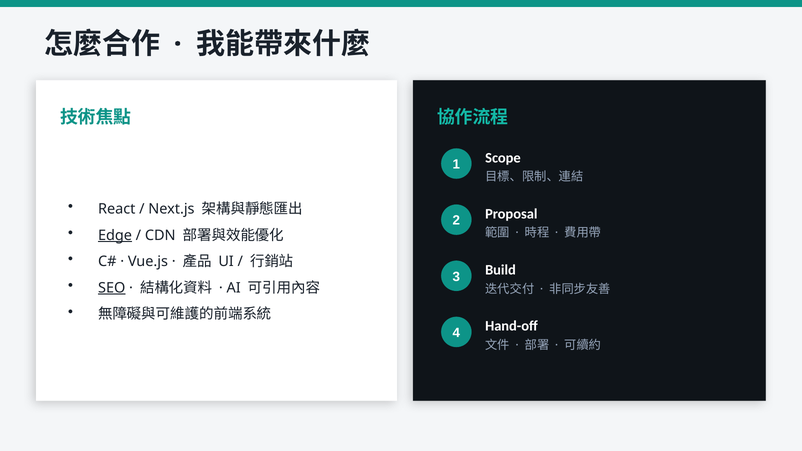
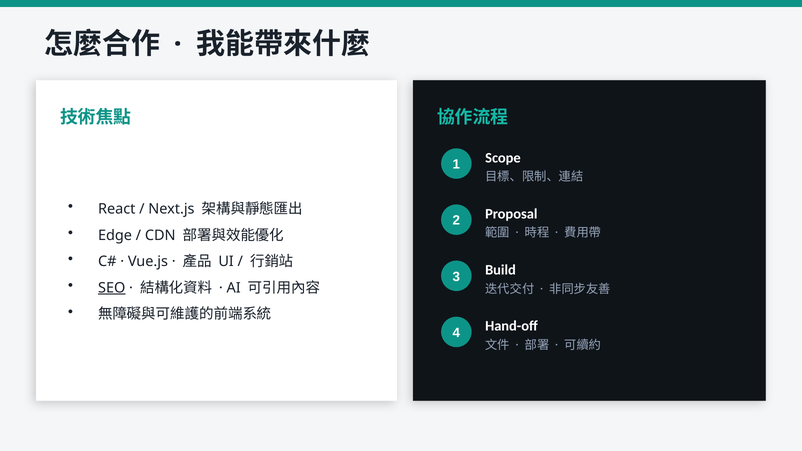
Edge underline: present -> none (115, 235)
